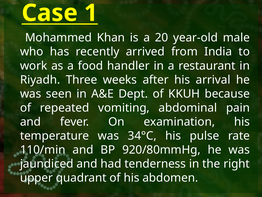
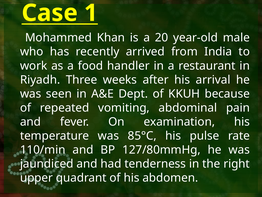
34°C: 34°C -> 85°C (142, 135)
920/80mmHg: 920/80mmHg -> 127/80mmHg (161, 149)
